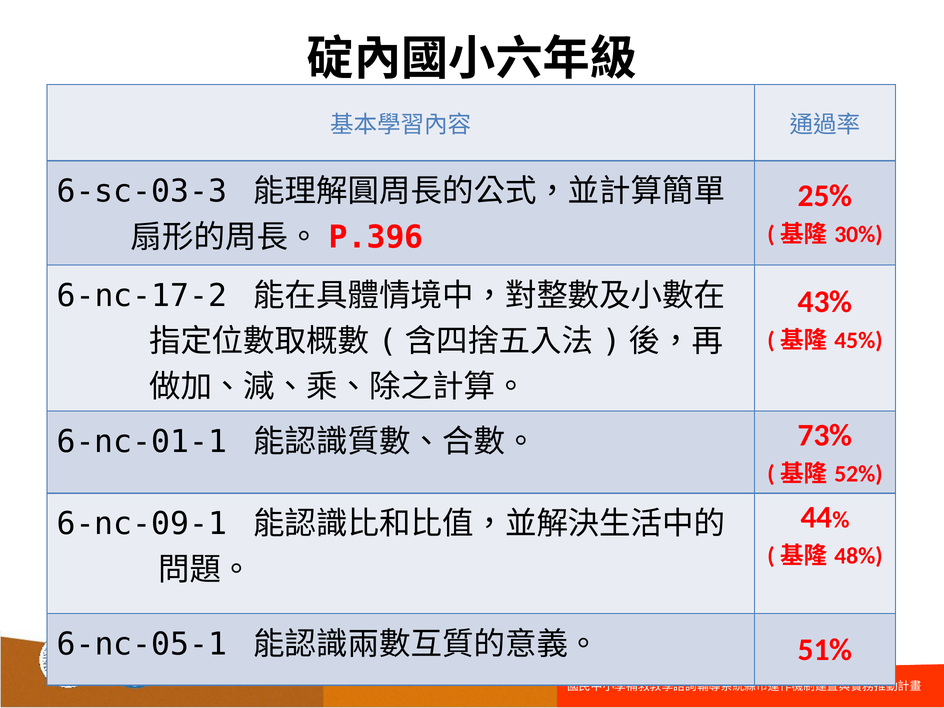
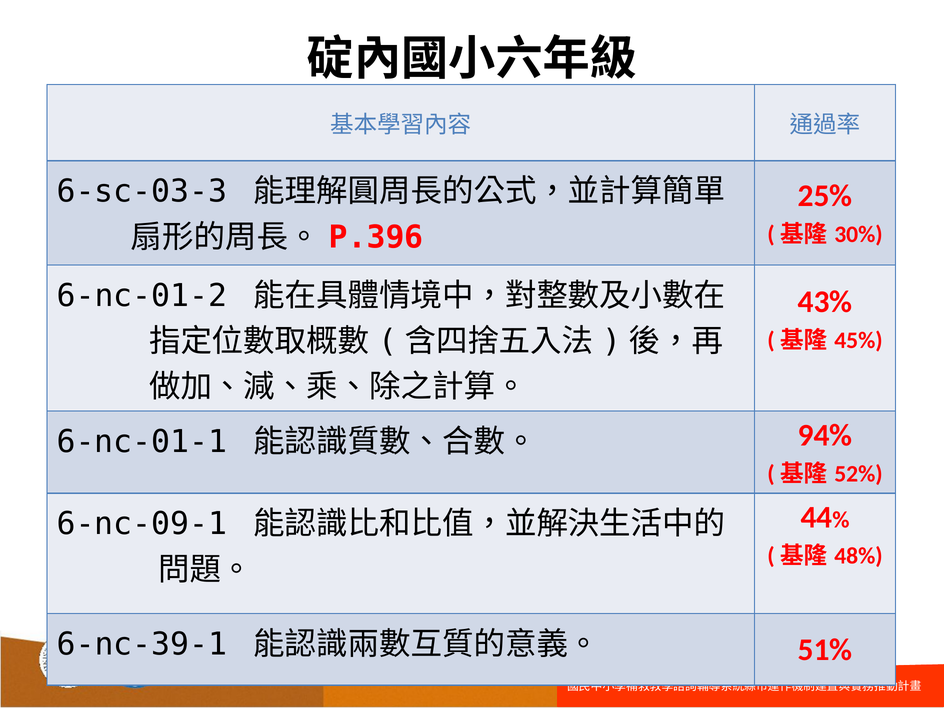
6-nc-17-2: 6-nc-17-2 -> 6-nc-01-2 (142, 296)
73%: 73% -> 94% (825, 435)
6-nc-05-1: 6-nc-05-1 -> 6-nc-39-1 (142, 644)
